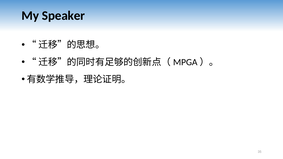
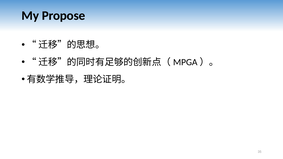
Speaker: Speaker -> Propose (64, 16)
